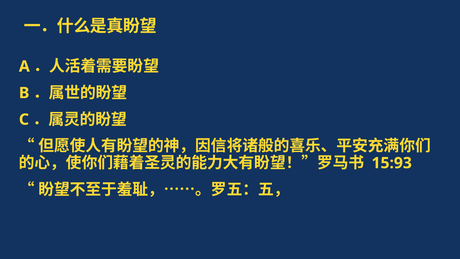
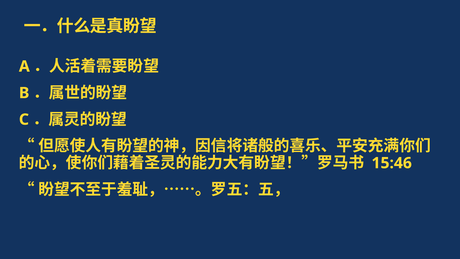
15:93: 15:93 -> 15:46 (392, 163)
